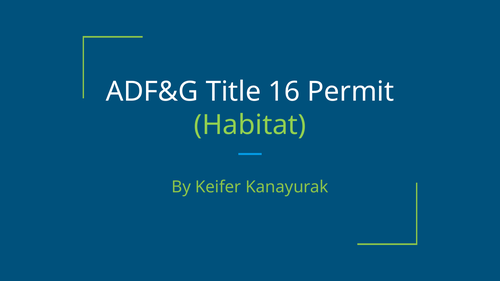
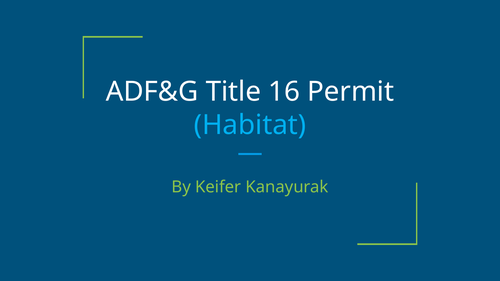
Habitat colour: light green -> light blue (250, 125)
